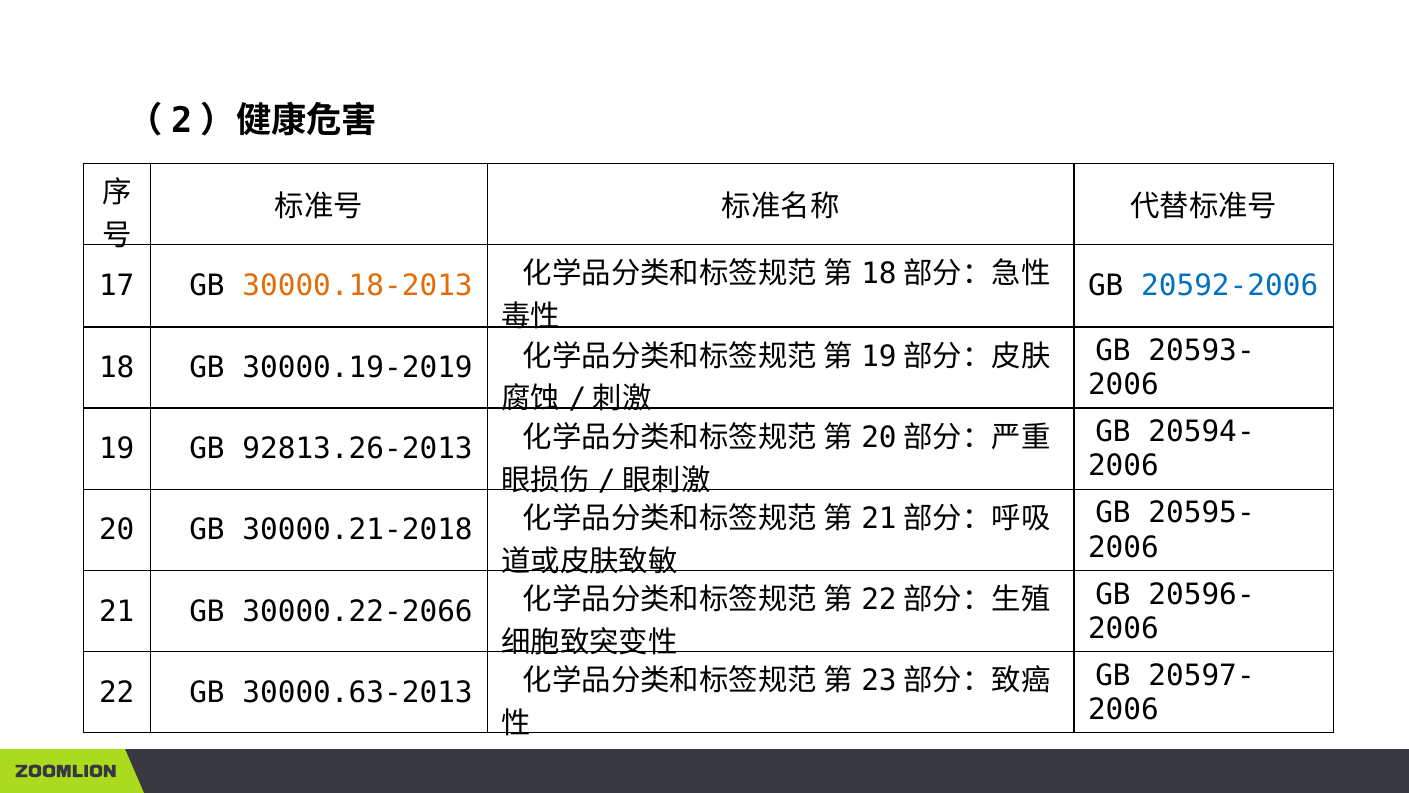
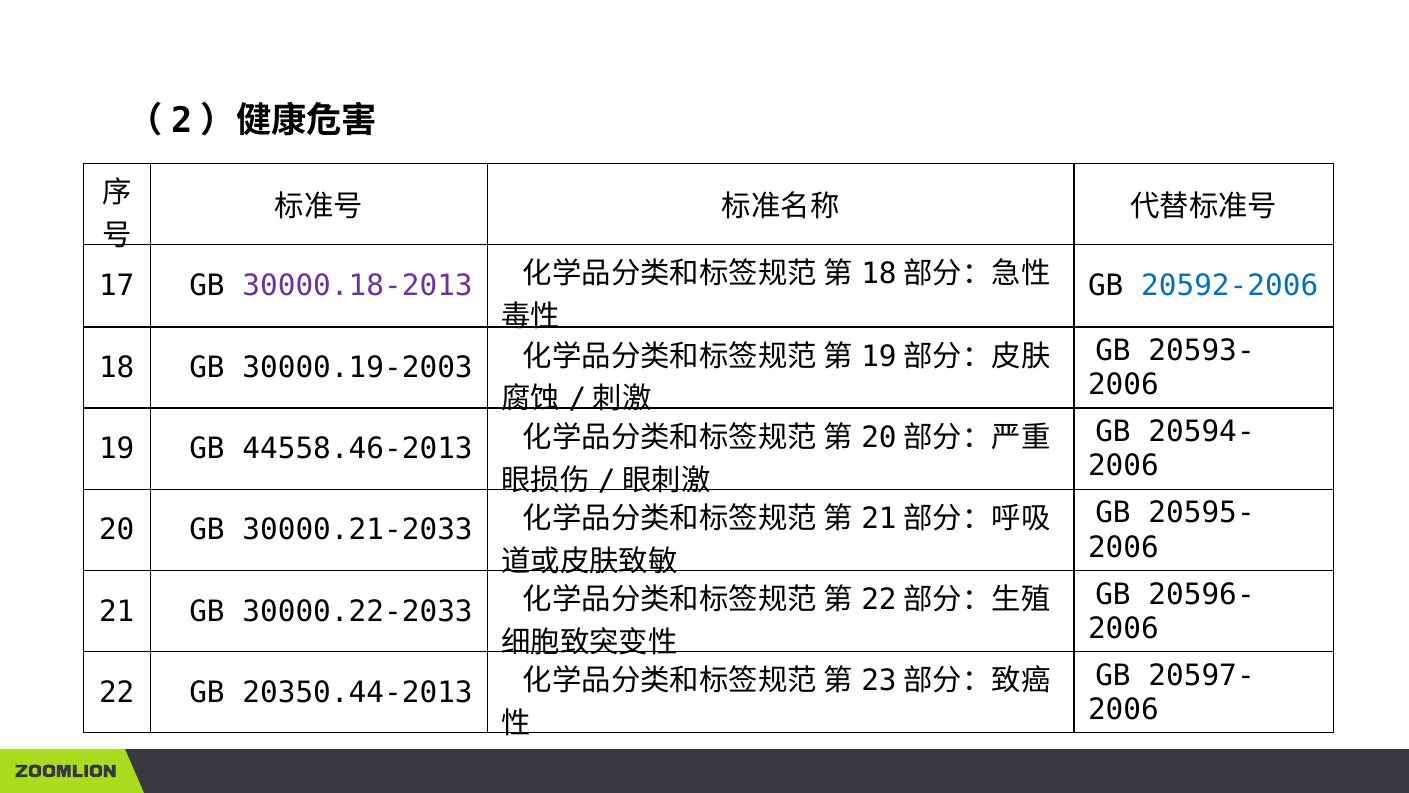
30000.18-2013 colour: orange -> purple (357, 286)
30000.19-2019: 30000.19-2019 -> 30000.19-2003 (357, 368)
92813.26-2013: 92813.26-2013 -> 44558.46-2013 (357, 449)
30000.21-2018: 30000.21-2018 -> 30000.21-2033 (357, 530)
30000.22-2066: 30000.22-2066 -> 30000.22-2033 (357, 611)
30000.63-2013: 30000.63-2013 -> 20350.44-2013 (357, 692)
